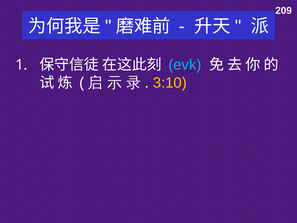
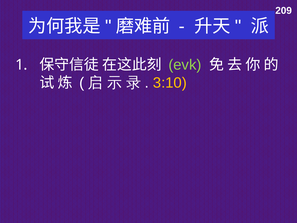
evk colour: light blue -> light green (185, 65)
